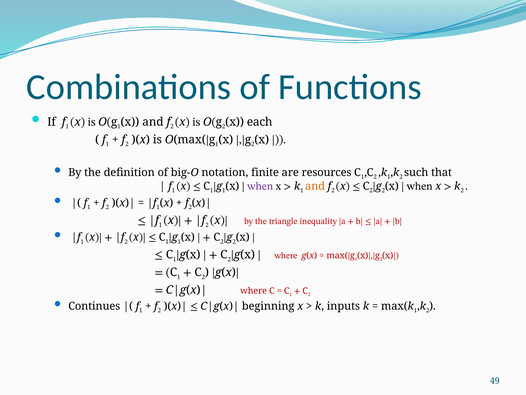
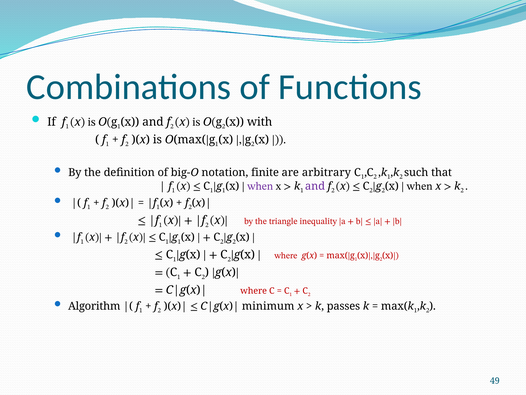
each: each -> with (260, 122)
resources: resources -> arbitrary (326, 172)
and colour: orange -> purple (315, 186)
Continues: Continues -> Algorithm (94, 306)
beginning: beginning -> minimum (268, 306)
inputs: inputs -> passes (343, 306)
